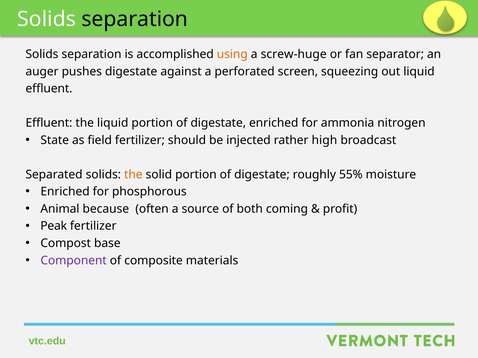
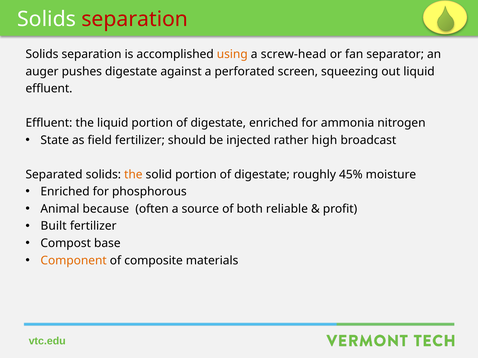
separation colour: black -> red (135, 19)
screw-huge: screw-huge -> screw-head (294, 54)
55%: 55% -> 45% (351, 175)
coming: coming -> reliable (287, 209)
Peak: Peak -> Built (54, 226)
Component colour: purple -> orange (74, 261)
